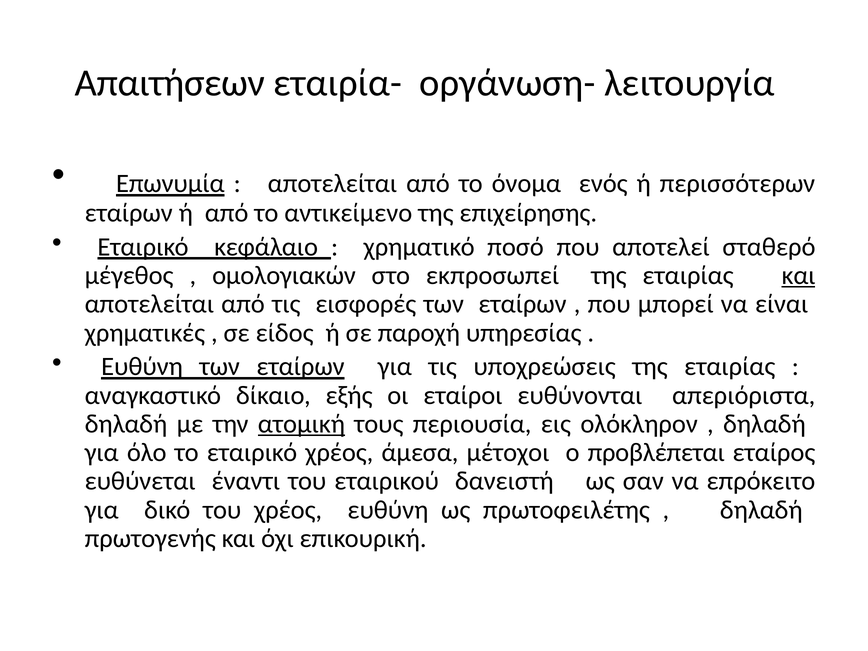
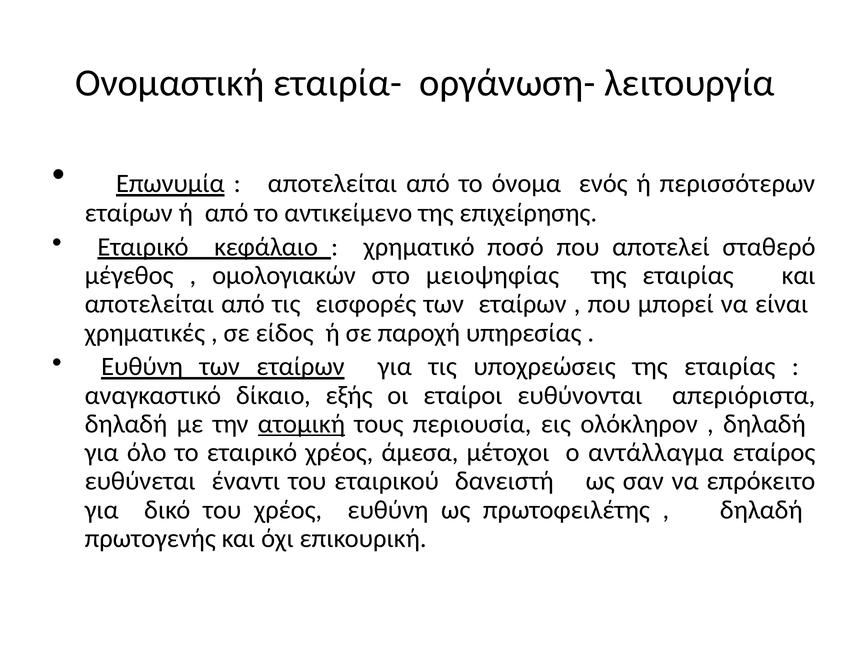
Απαιτήσεων: Απαιτήσεων -> Ονομαστική (170, 83)
εκπροσωπεί: εκπροσωπεί -> μειοψηφίας (493, 276)
και underline: present -> none (799, 276)
προβλέπεται: προβλέπεται -> αντάλλαγμα (656, 453)
